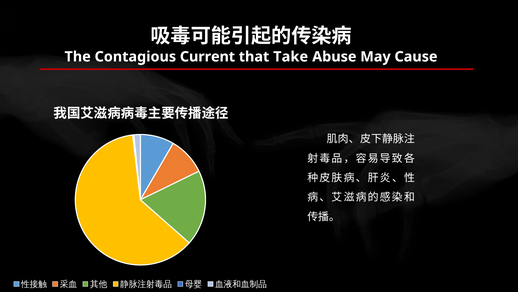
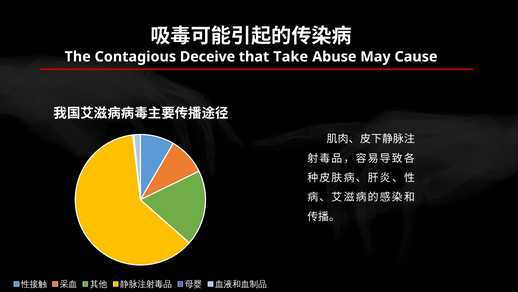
Current: Current -> Deceive (207, 57)
